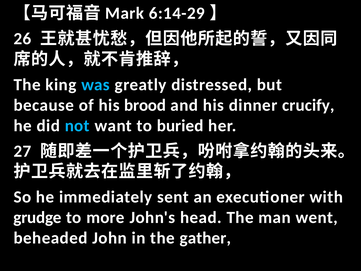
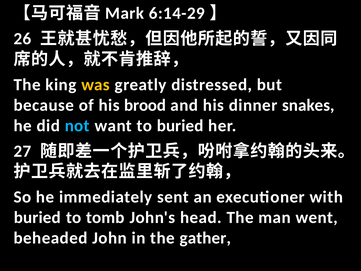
was colour: light blue -> yellow (95, 85)
crucify: crucify -> snakes (308, 105)
grudge: grudge -> buried (37, 217)
more: more -> tomb (105, 217)
